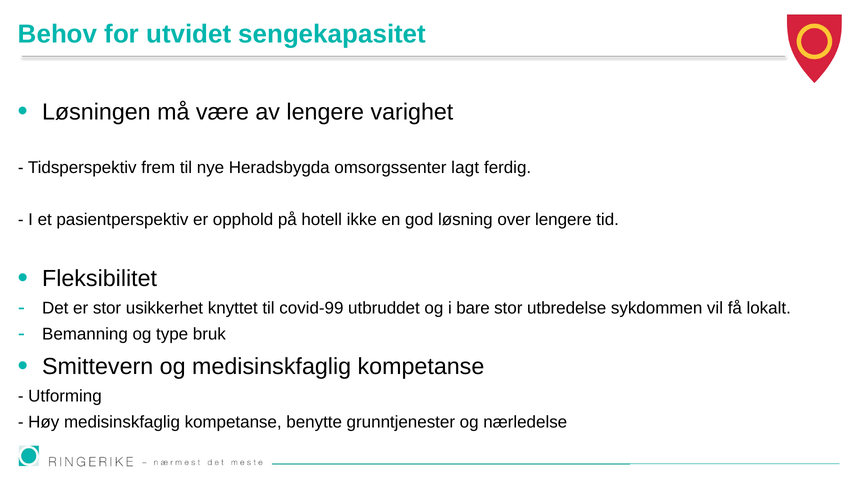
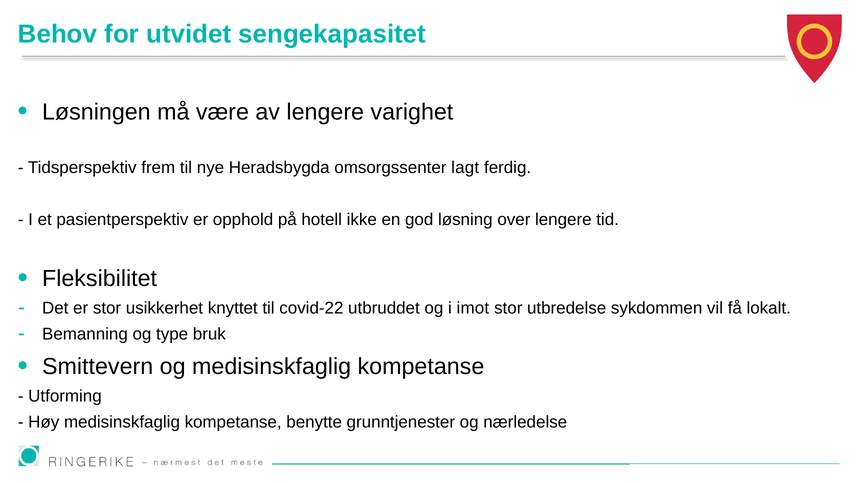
covid-99: covid-99 -> covid-22 (311, 308)
bare: bare -> imot (473, 308)
